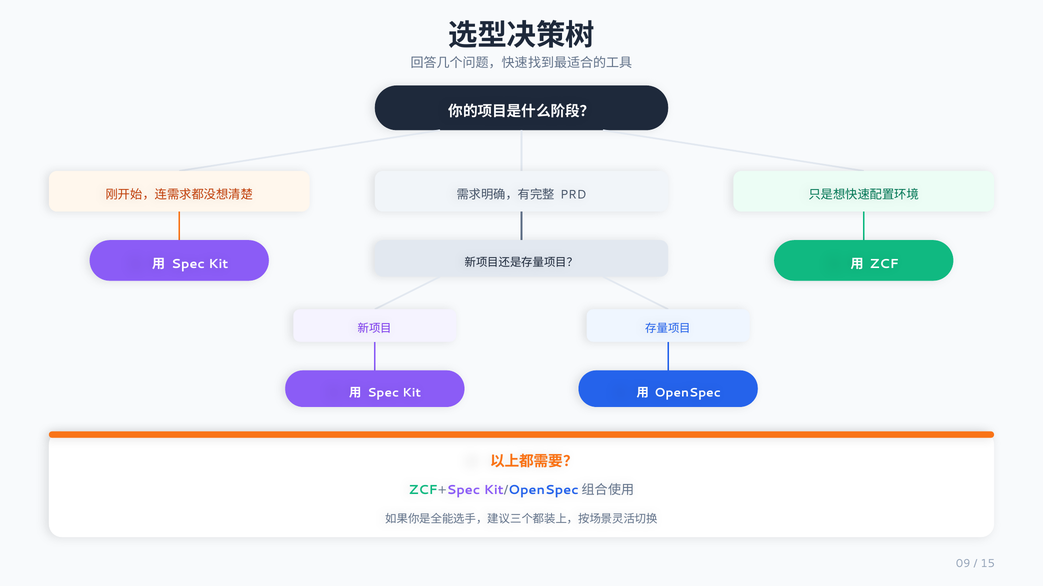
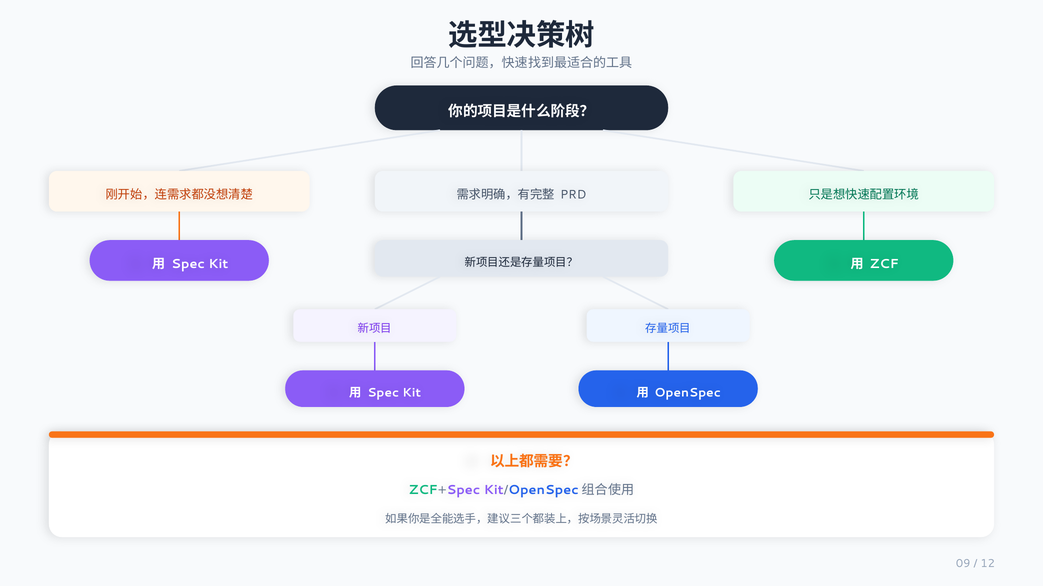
15: 15 -> 12 (988, 564)
